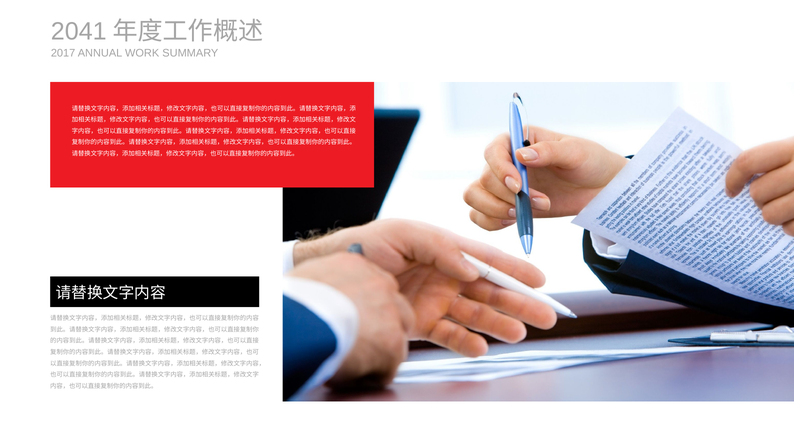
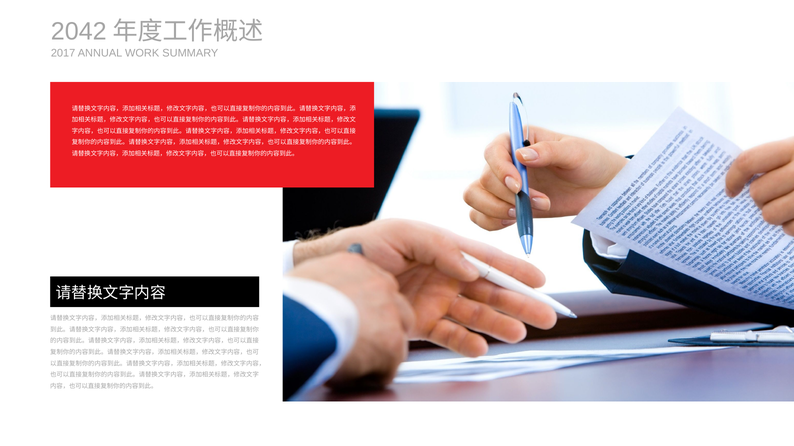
2041: 2041 -> 2042 (79, 31)
